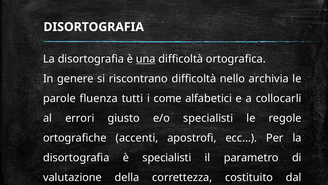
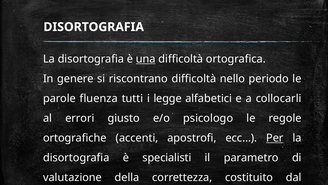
archivia: archivia -> periodo (269, 79)
come: come -> legge (168, 98)
e/o specialisti: specialisti -> psicologo (208, 118)
Per underline: none -> present (275, 138)
